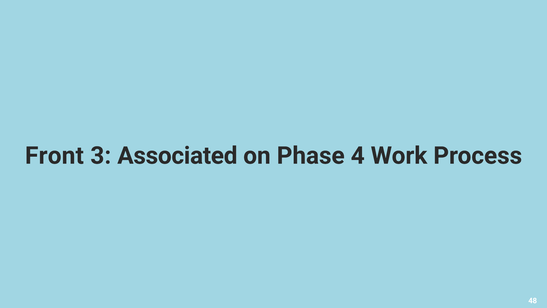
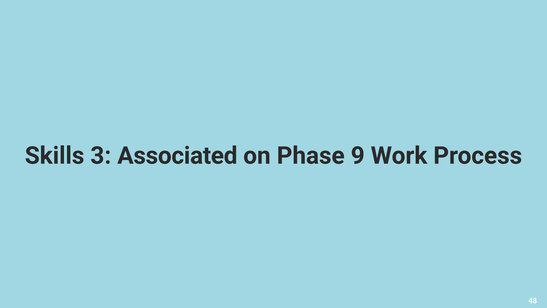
Front: Front -> Skills (55, 156)
4: 4 -> 9 (358, 156)
